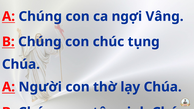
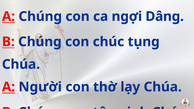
Vâng: Vâng -> Dâng (165, 16)
